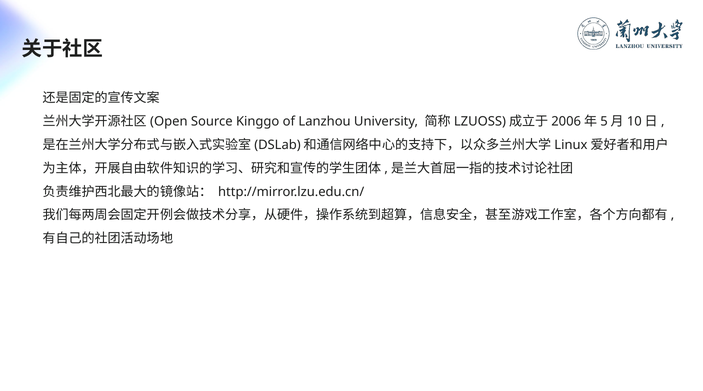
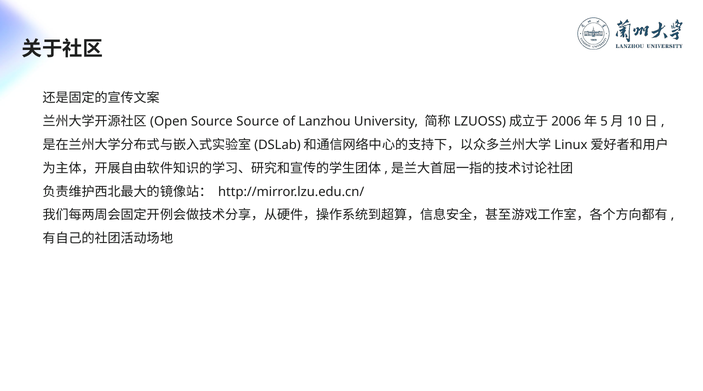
Source Kinggo: Kinggo -> Source (258, 121)
